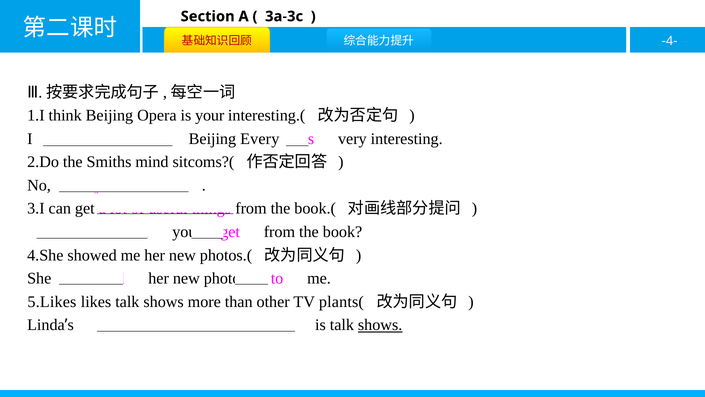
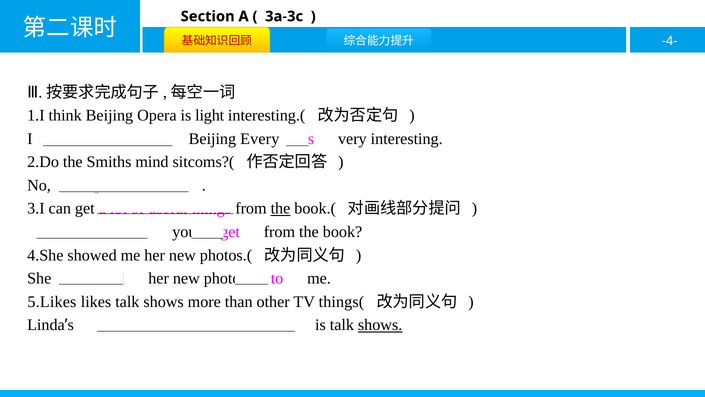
your: your -> light (210, 115)
the underline: none -> present (280, 208)
plants(: plants( -> things( (341, 301)
